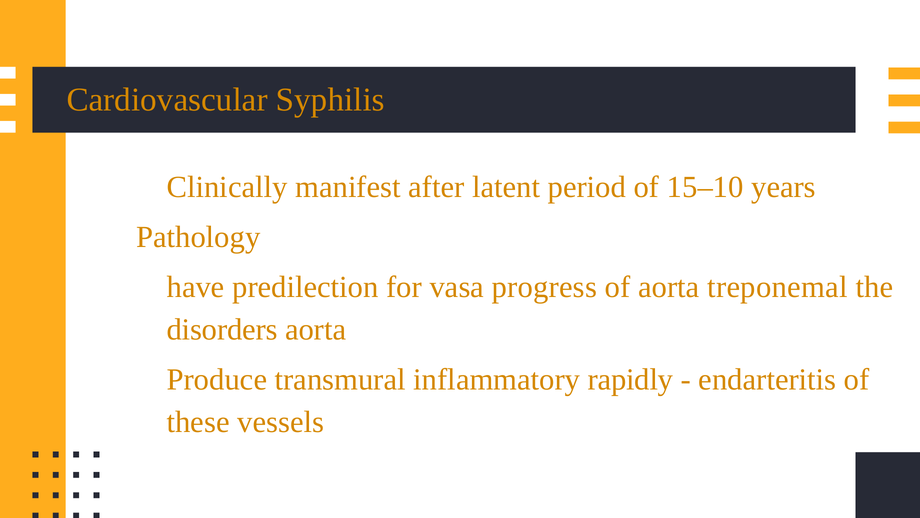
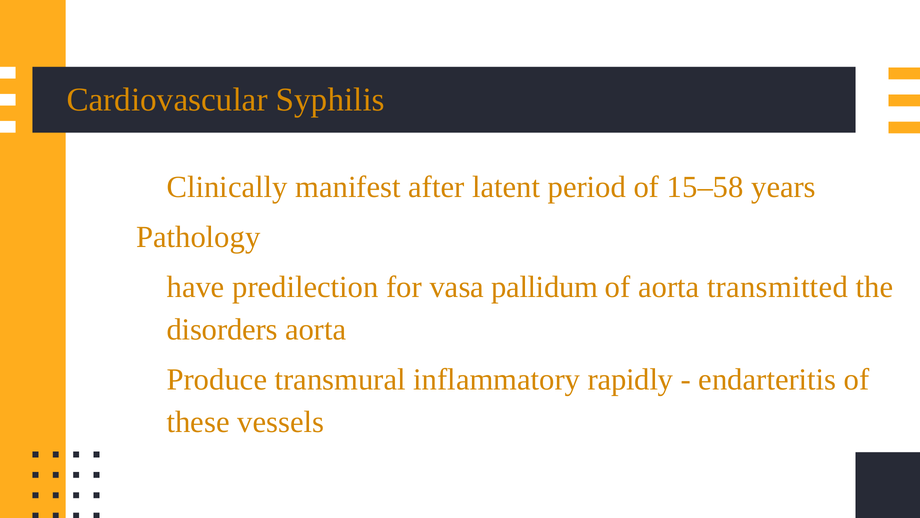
15–10: 15–10 -> 15–58 (705, 187)
progress: progress -> pallidum (545, 287)
treponemal: treponemal -> transmitted (778, 287)
